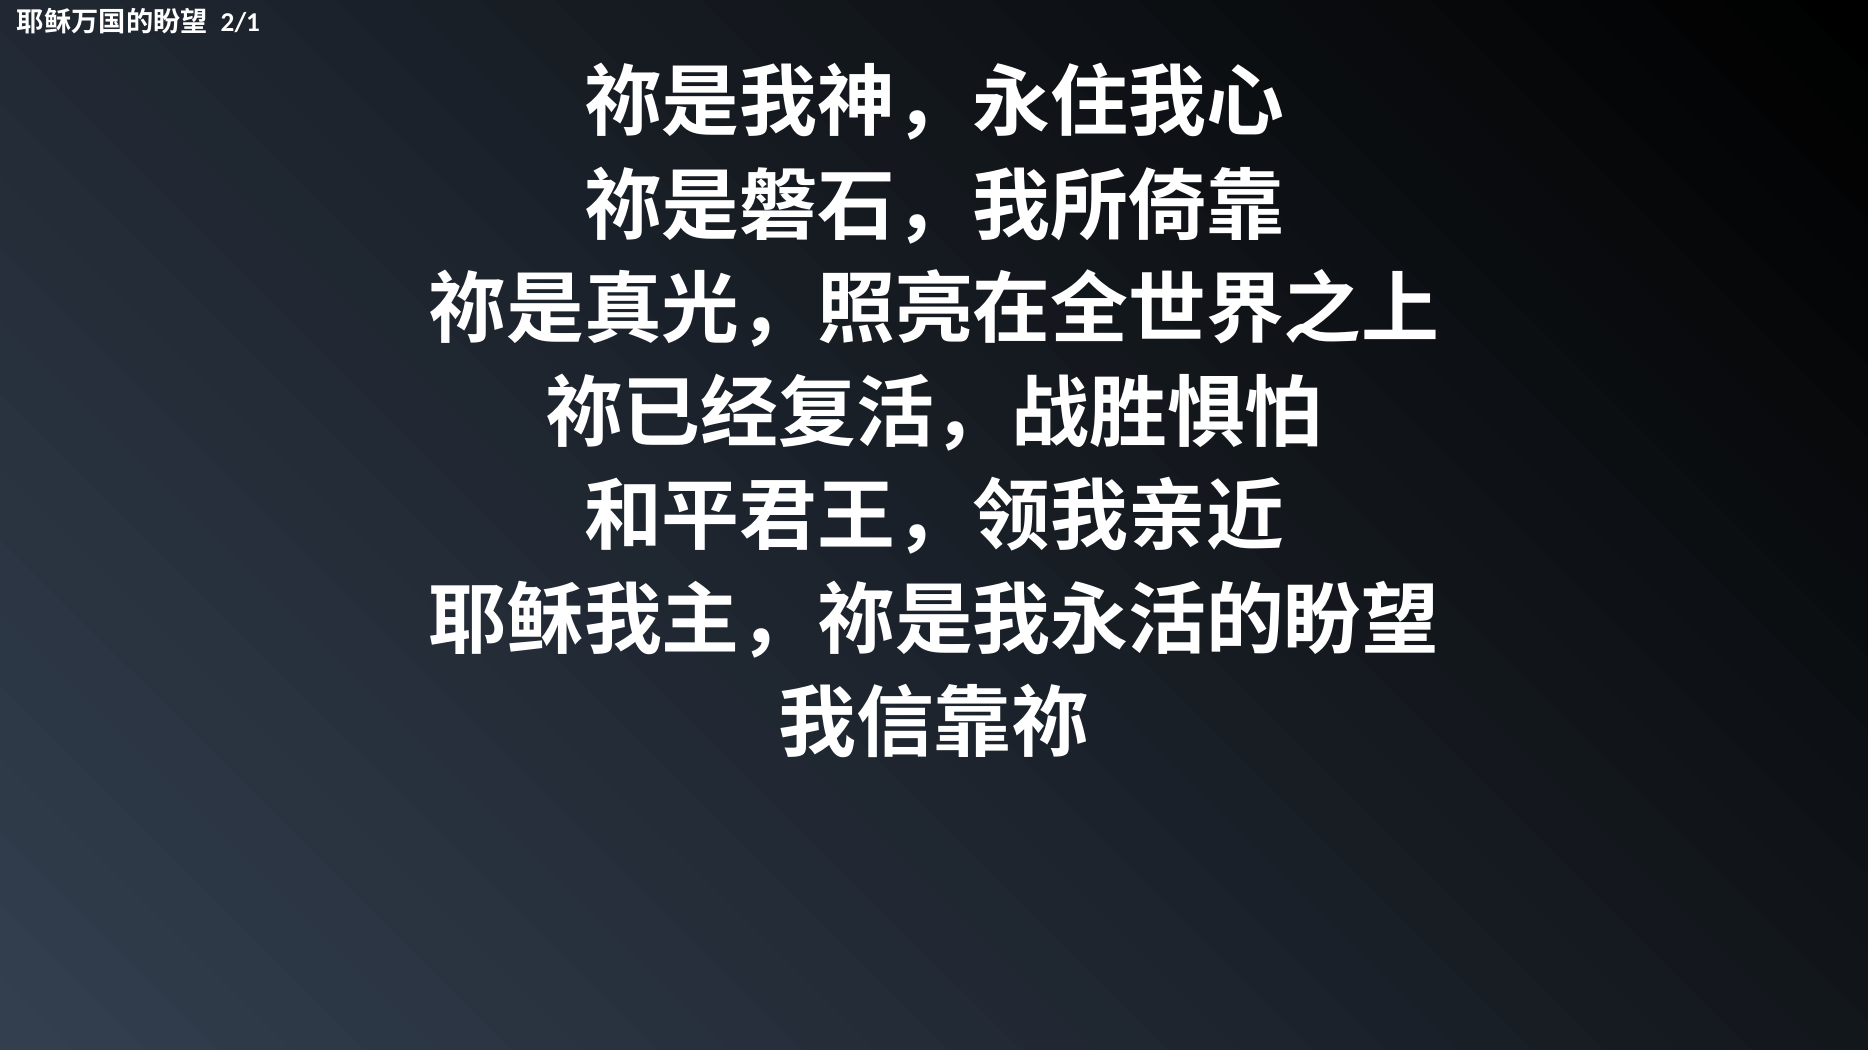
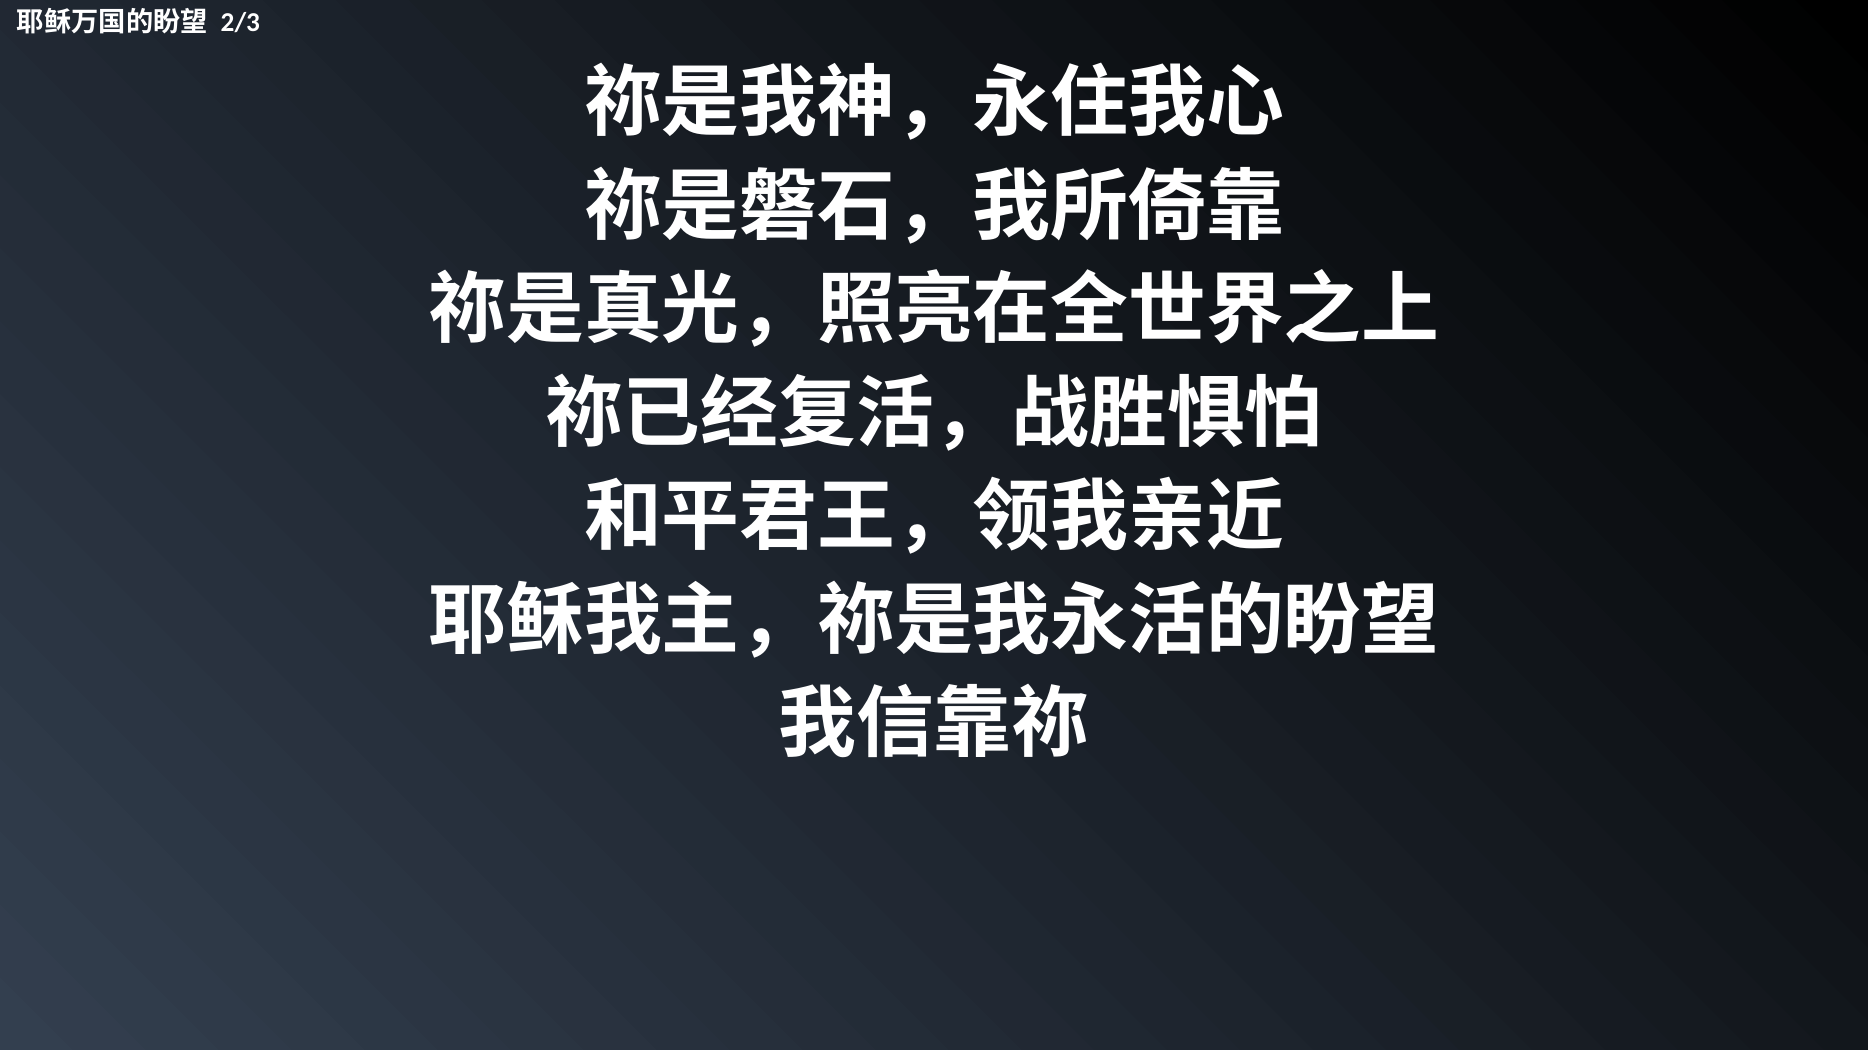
2/1: 2/1 -> 2/3 (240, 23)
